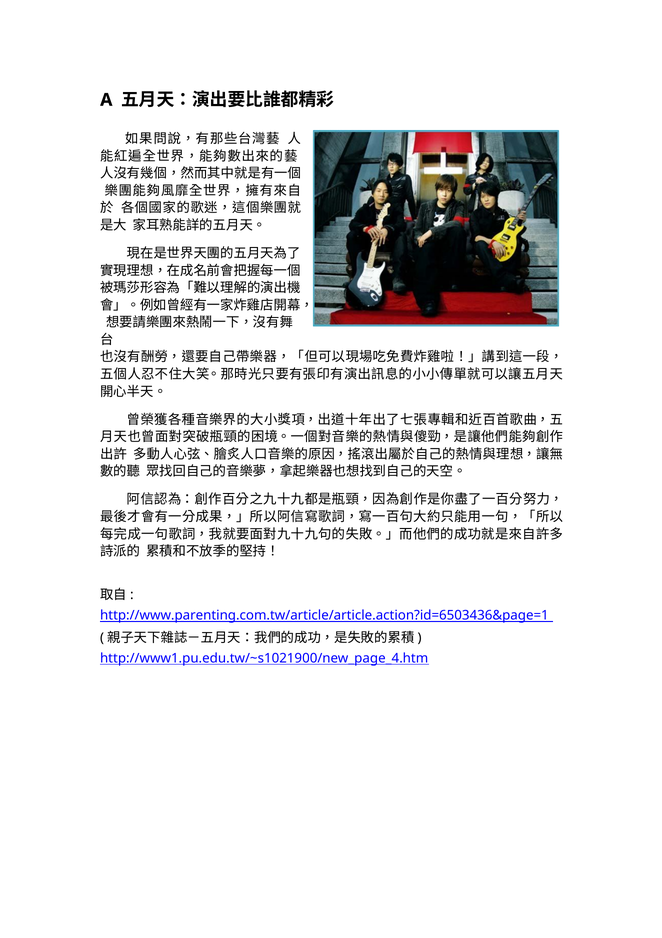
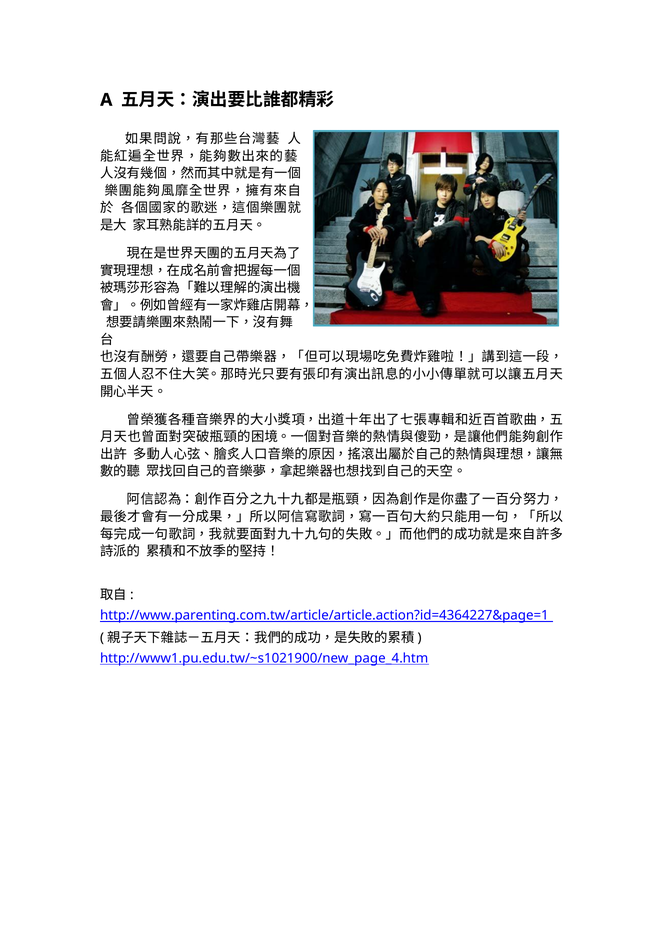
http://www.parenting.com.tw/article/article.action?id=6503436&page=1: http://www.parenting.com.tw/article/article.action?id=6503436&page=1 -> http://www.parenting.com.tw/article/article.action?id=4364227&page=1 (324, 615)
